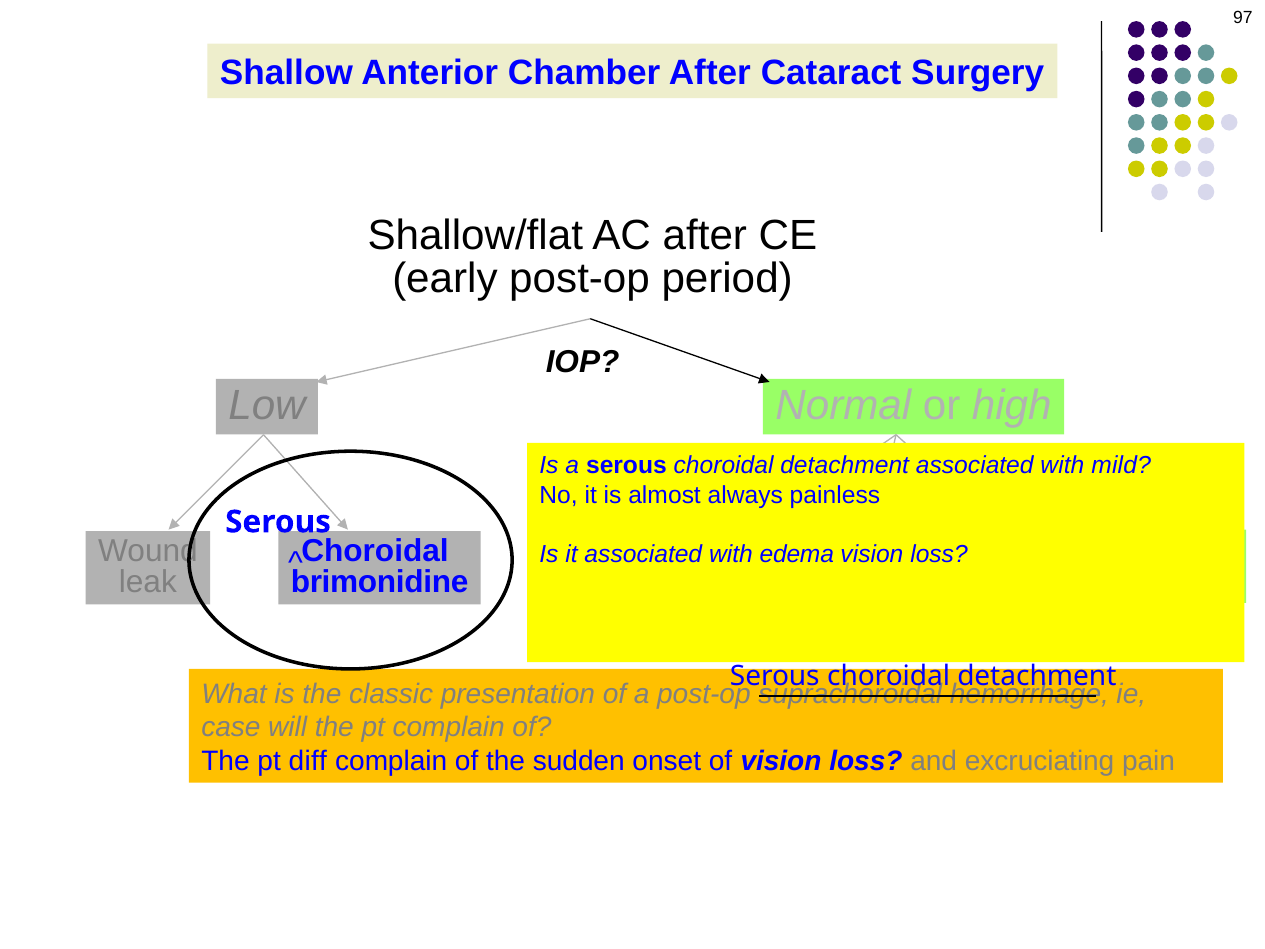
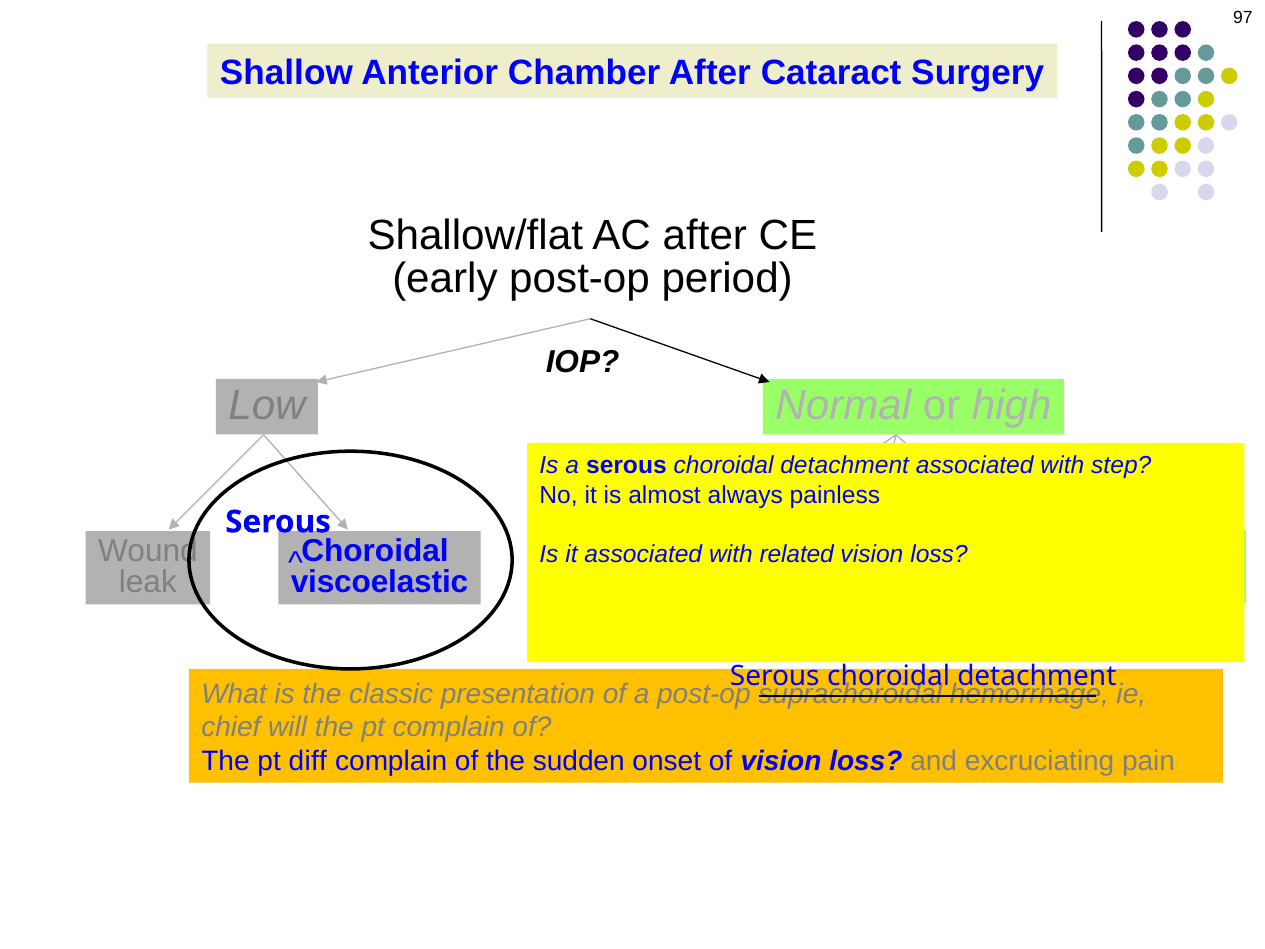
mild: mild -> step (1121, 465)
edema: edema -> related (797, 554)
brimonidine: brimonidine -> viscoelastic (379, 581)
case: case -> chief (231, 728)
